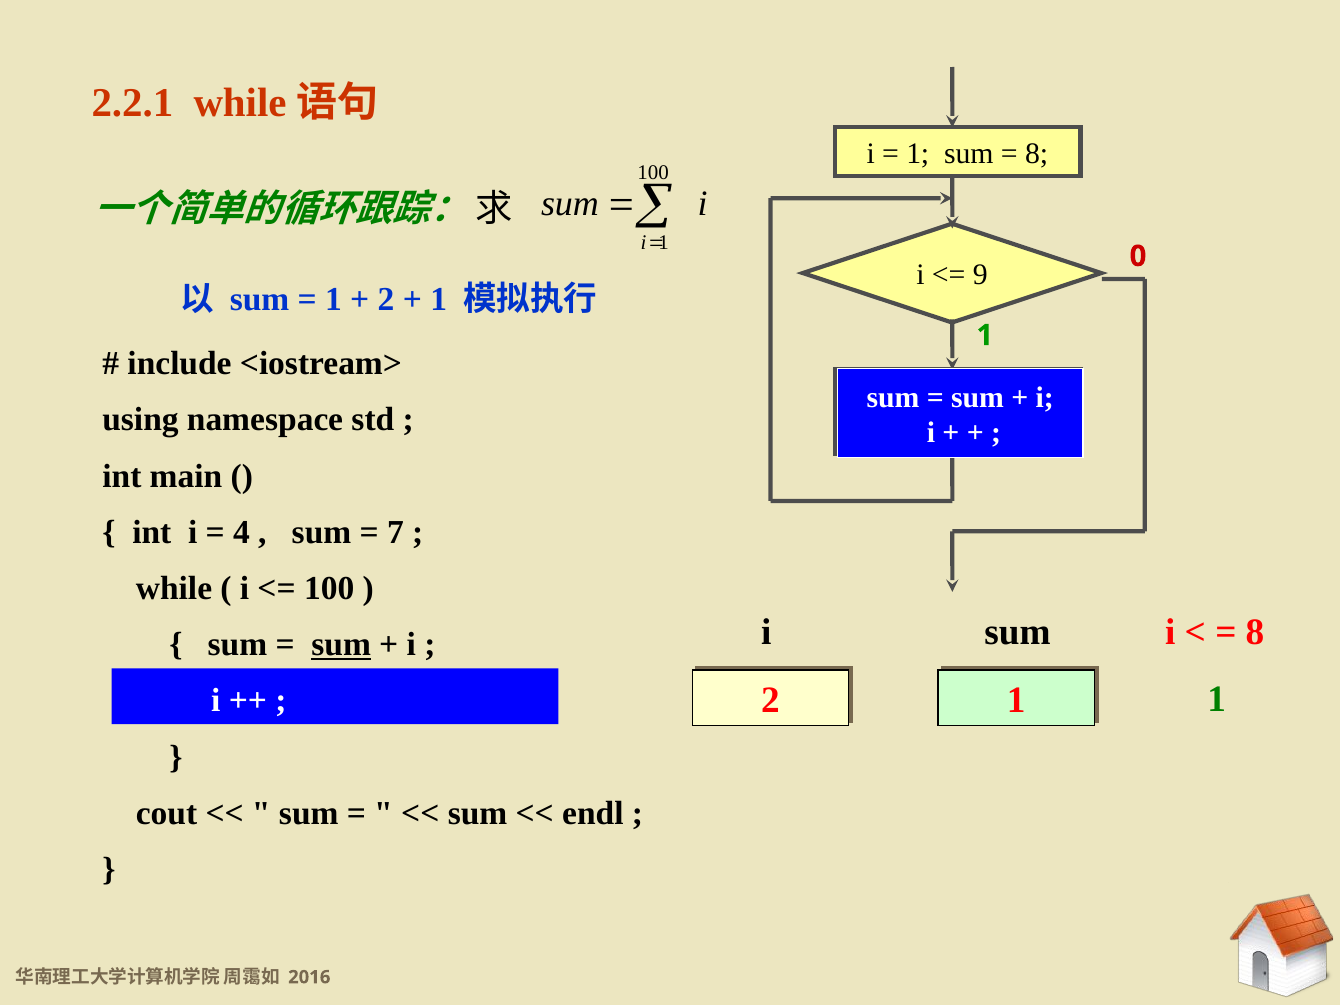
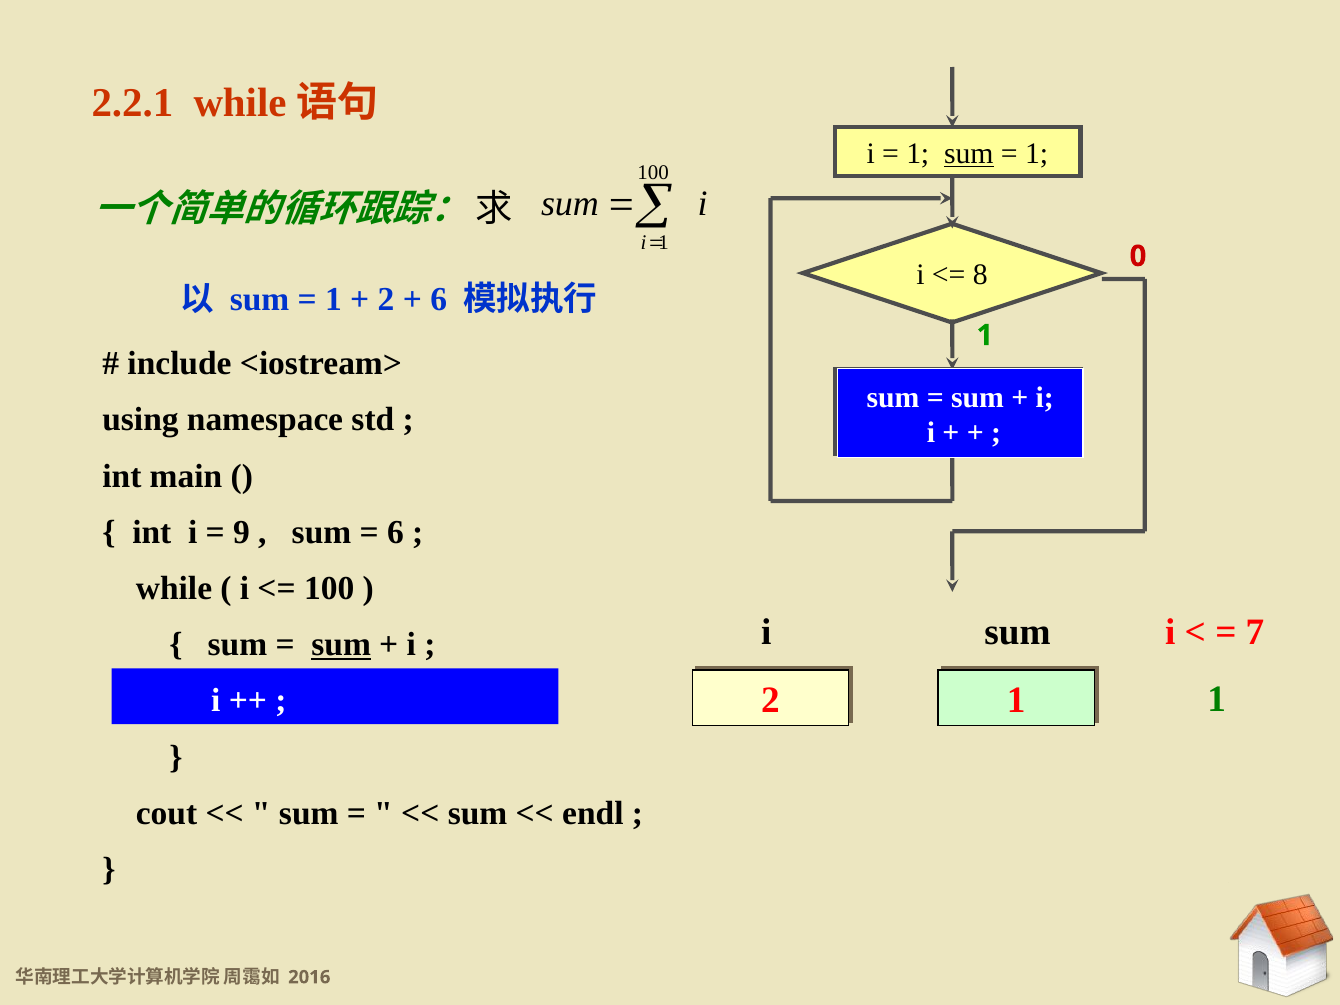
sum underline: none -> present (969, 154)
8: 8 -> 1 (1037, 154)
9: 9 -> 8 (980, 275)
1: 1 -> 6 (439, 299)
4: 4 -> 9 (242, 532)
7: 7 -> 6 (396, 532)
8: 8 -> 7 (1255, 632)
